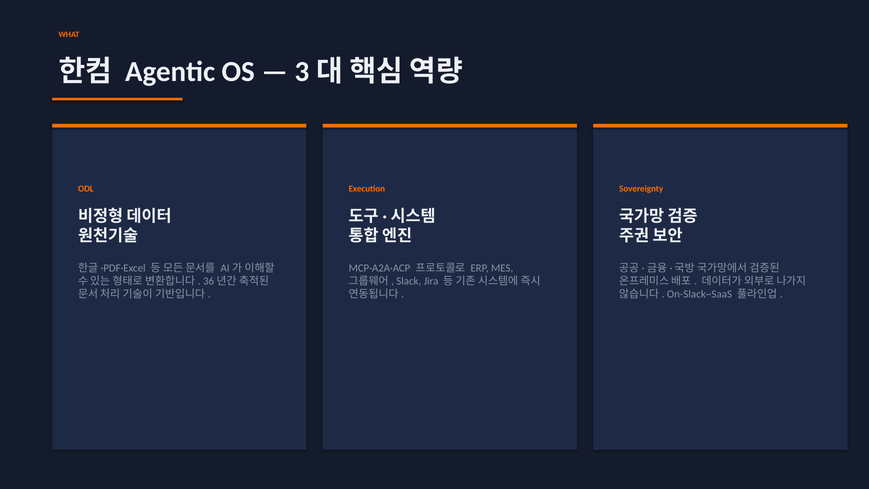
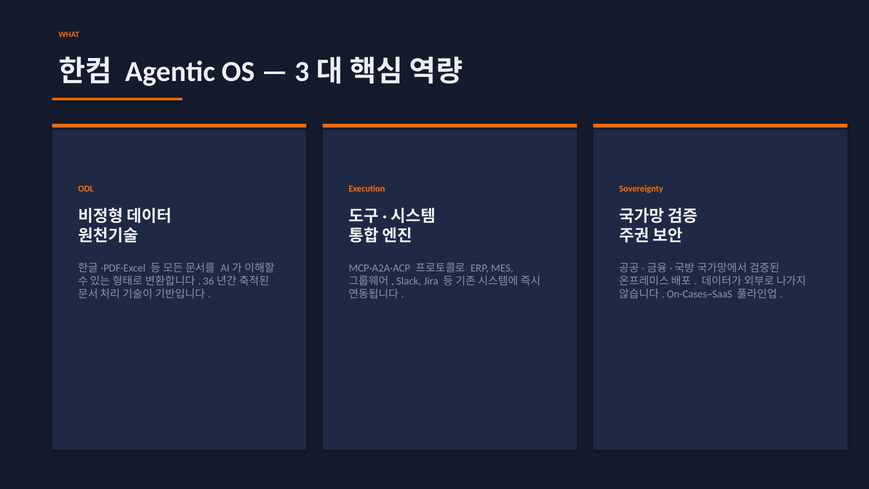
On-Slack~SaaS: On-Slack~SaaS -> On-Cases~SaaS (700, 294)
